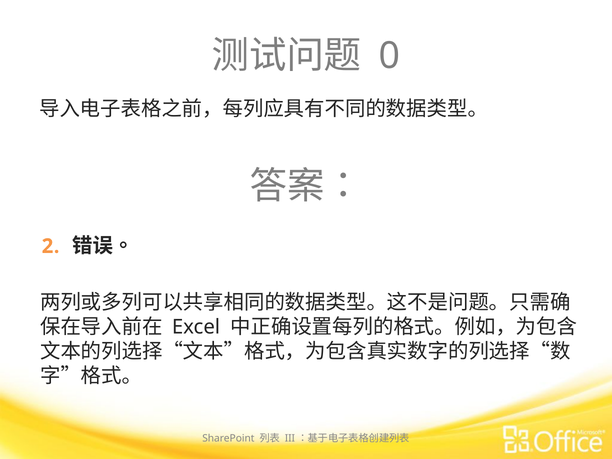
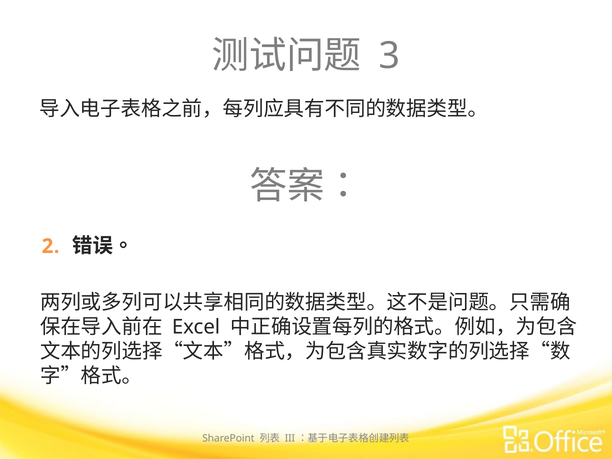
0: 0 -> 3 (390, 56)
